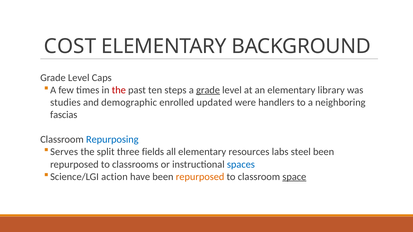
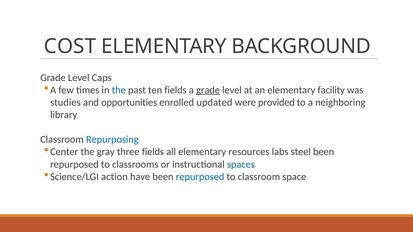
the colour: red -> blue (119, 90)
ten steps: steps -> fields (176, 90)
library: library -> facility (331, 90)
demographic: demographic -> opportunities (129, 103)
handlers: handlers -> provided (276, 103)
fascias: fascias -> library (64, 115)
Serves: Serves -> Center (64, 152)
split: split -> gray (106, 152)
repurposed colour: orange -> blue (200, 177)
space underline: present -> none (294, 177)
